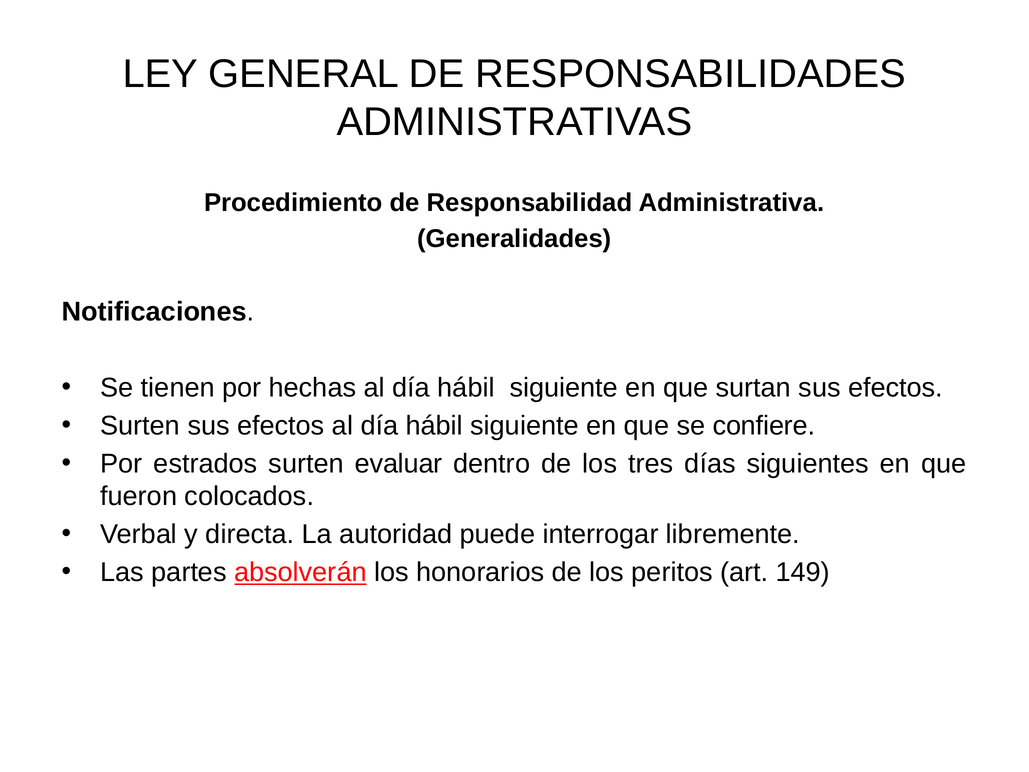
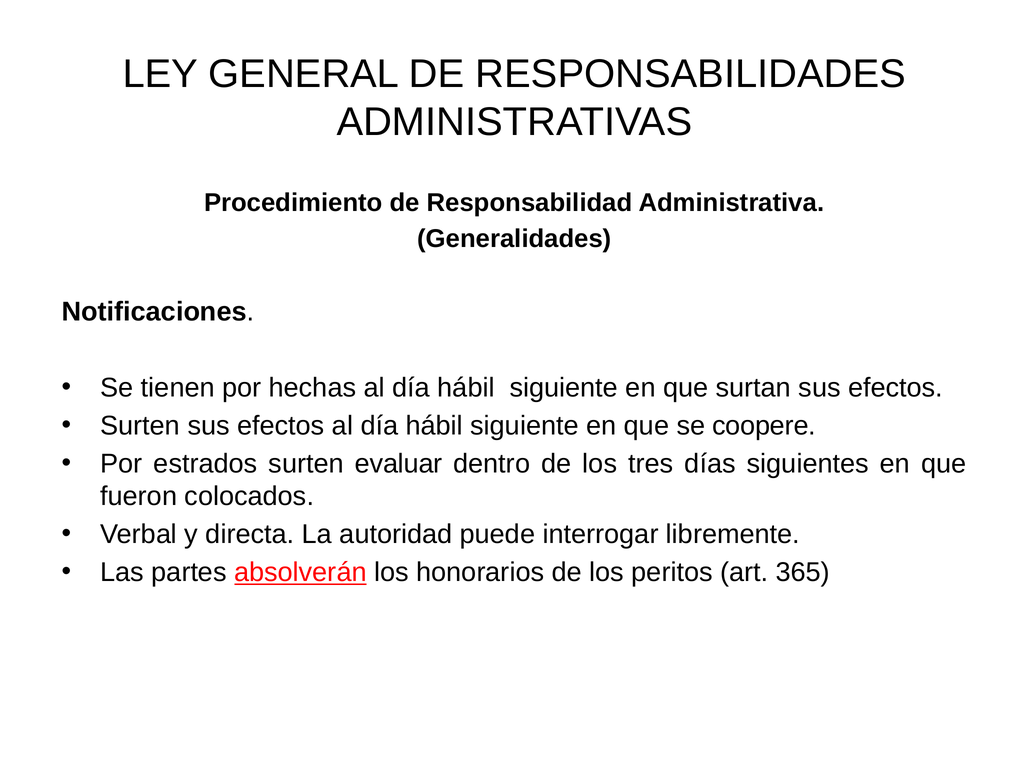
confiere: confiere -> coopere (764, 426)
149: 149 -> 365 (803, 572)
